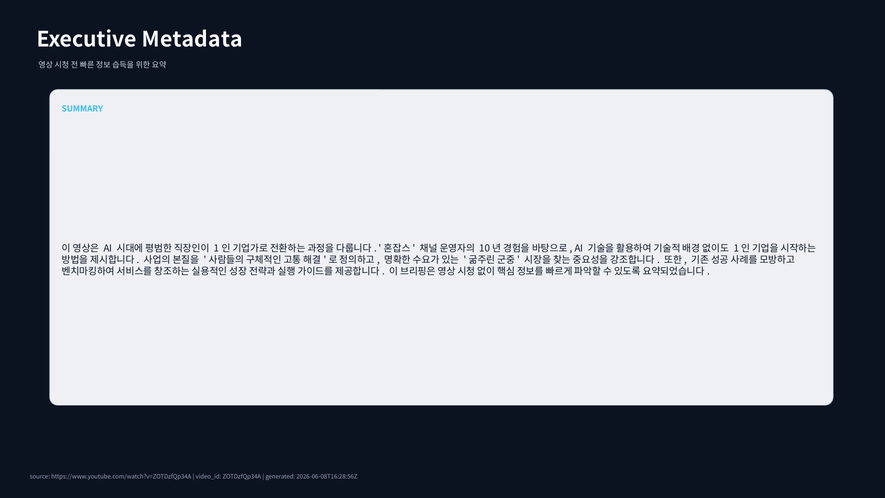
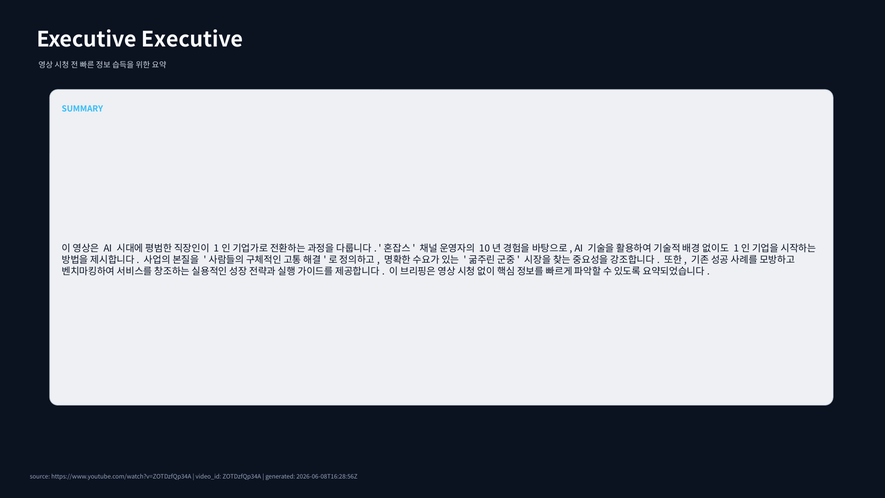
Executive Metadata: Metadata -> Executive (192, 40)
